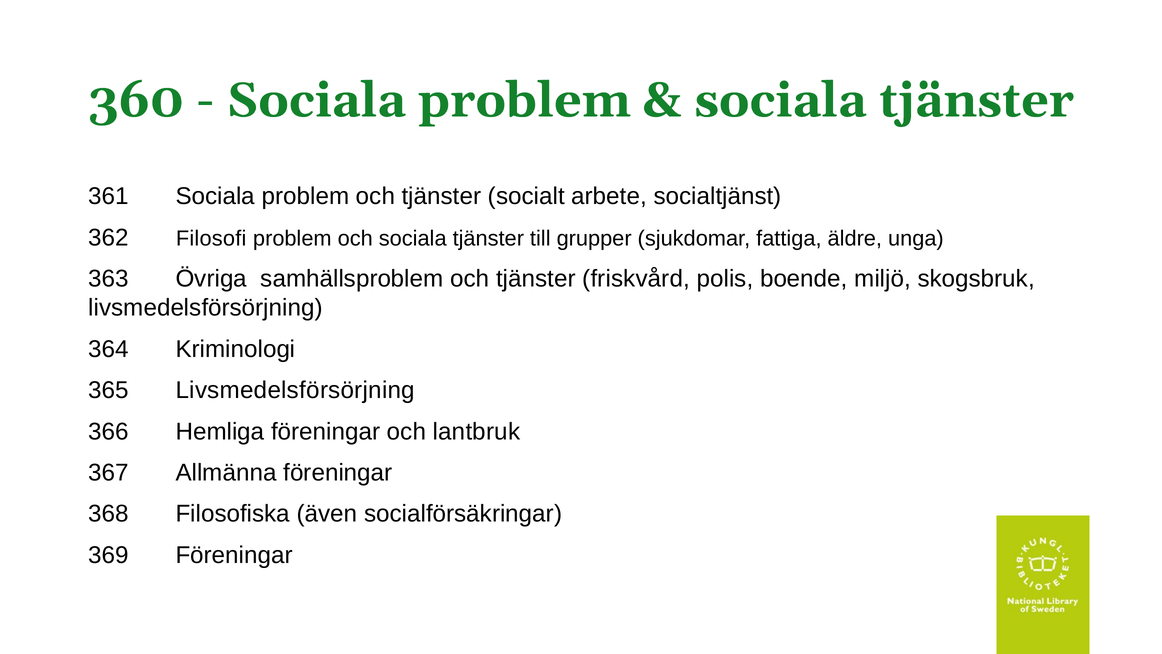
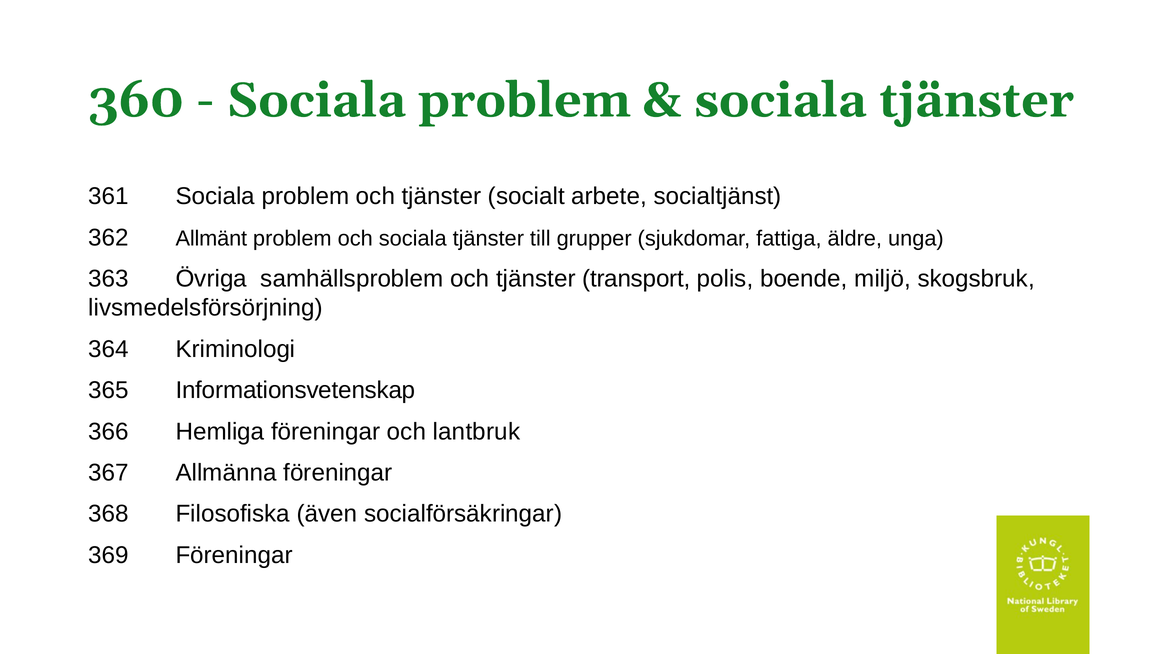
Filosofi: Filosofi -> Allmänt (211, 238)
friskvård: friskvård -> transport (636, 279)
365 Livsmedelsförsörjning: Livsmedelsförsörjning -> Informationsvetenskap (296, 390)
